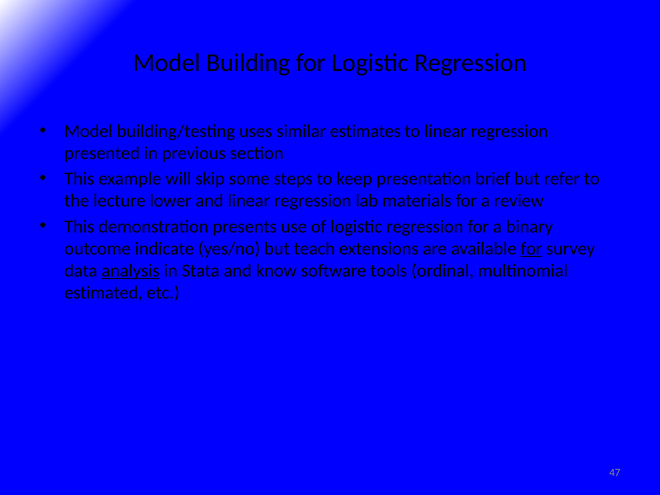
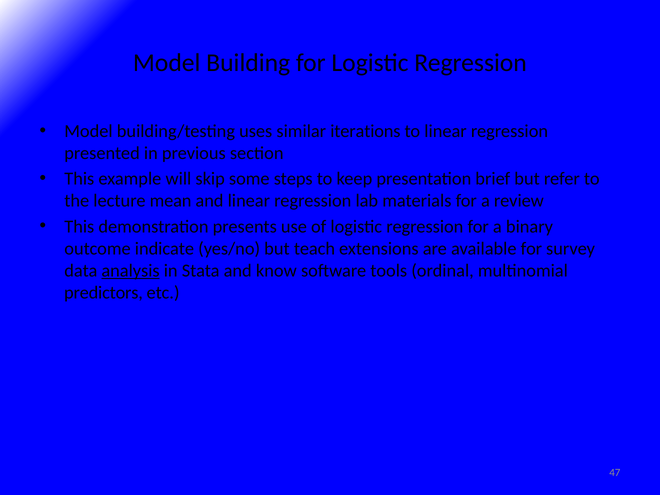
estimates: estimates -> iterations (365, 131)
lower: lower -> mean (171, 201)
for underline: present -> none (531, 248)
estimated: estimated -> predictors (103, 292)
